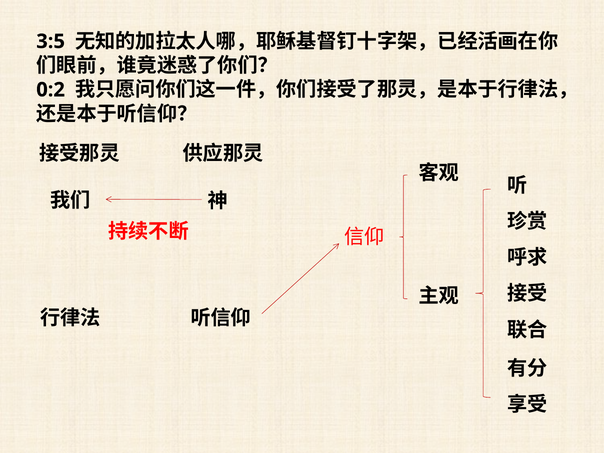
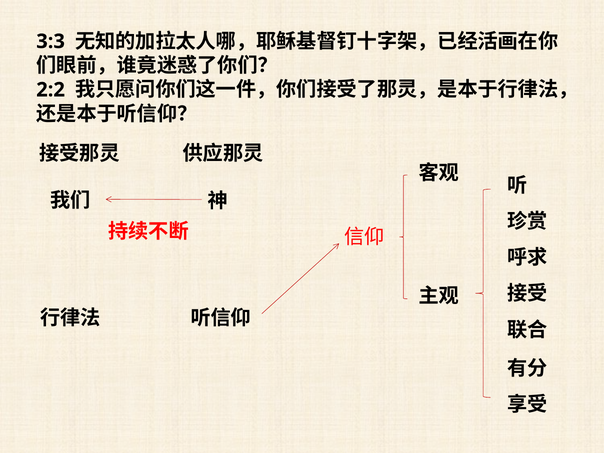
3:5: 3:5 -> 3:3 (51, 41)
0:2: 0:2 -> 2:2 (51, 90)
